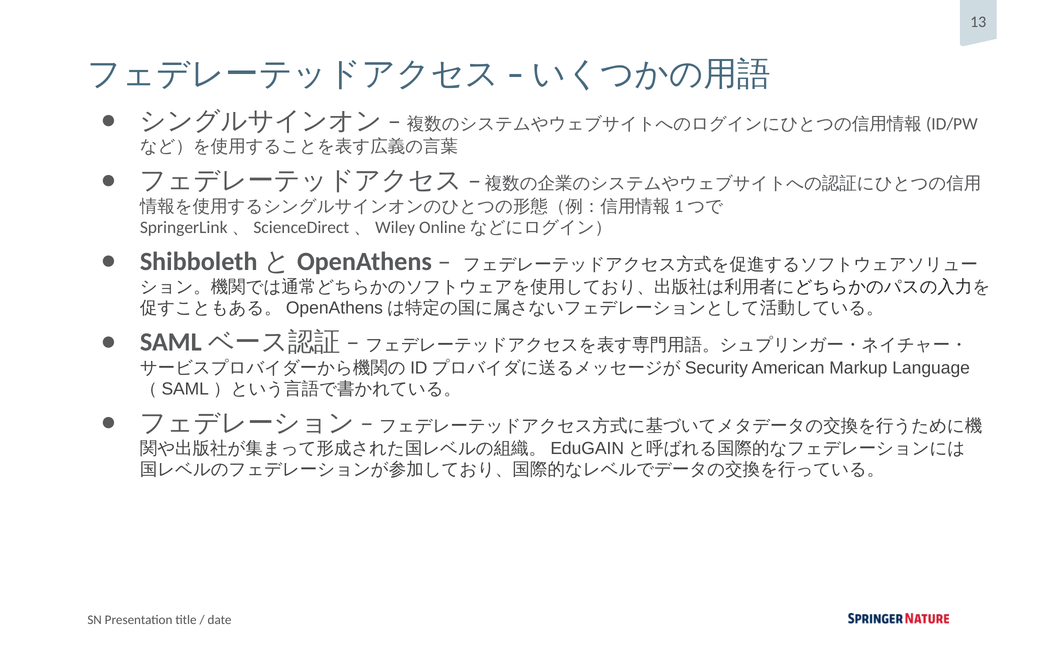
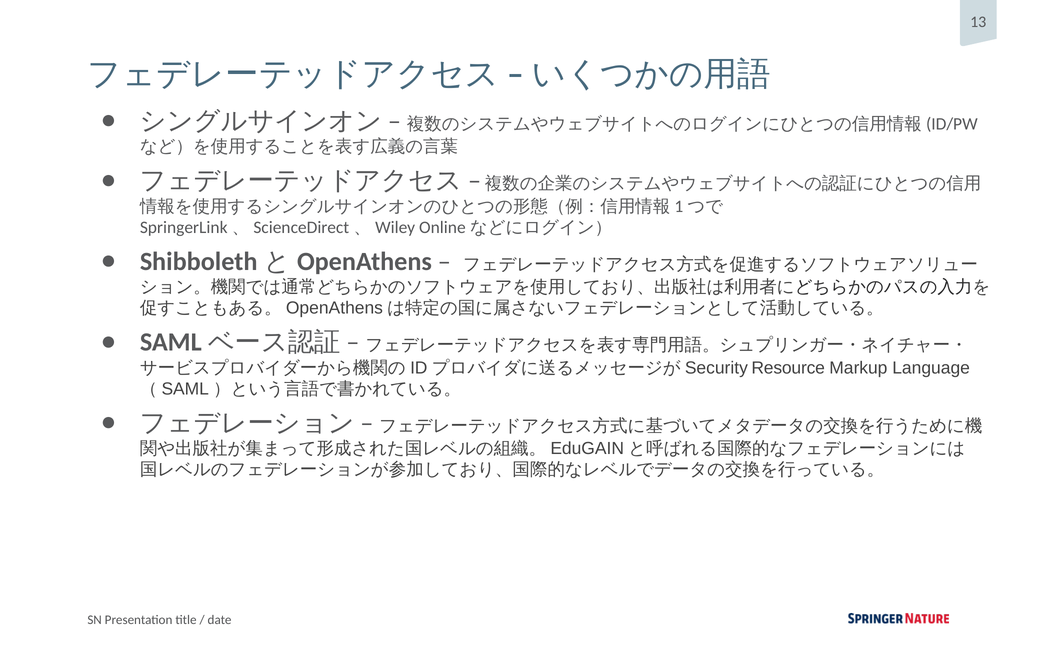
American: American -> Resource (788, 368)
